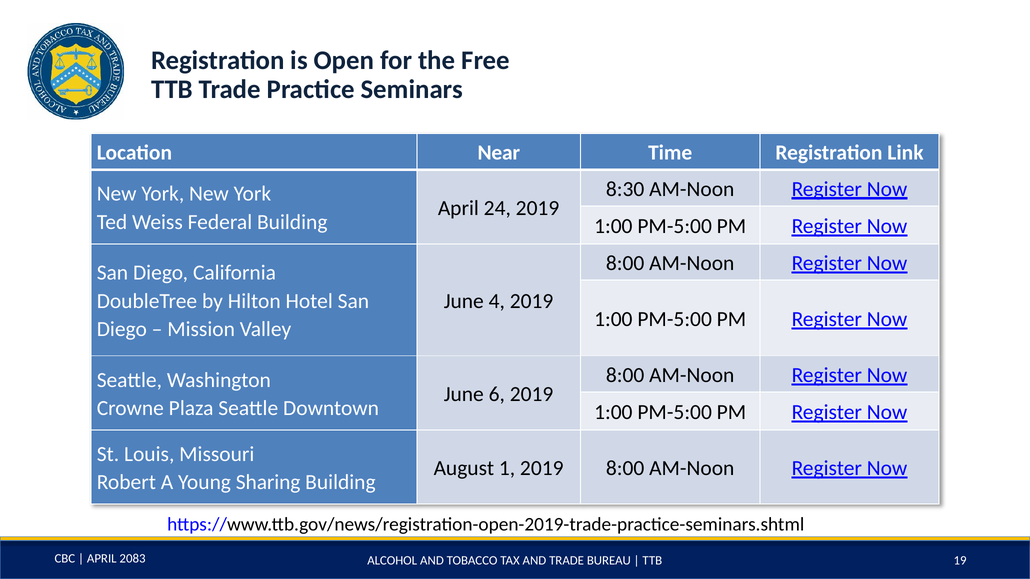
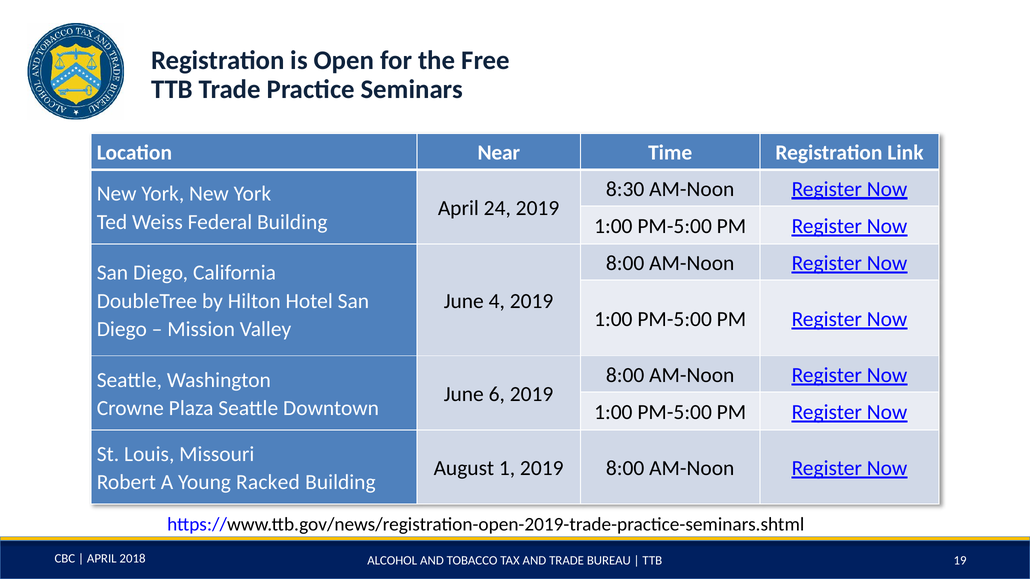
Sharing: Sharing -> Racked (268, 482)
2083: 2083 -> 2018 (133, 559)
